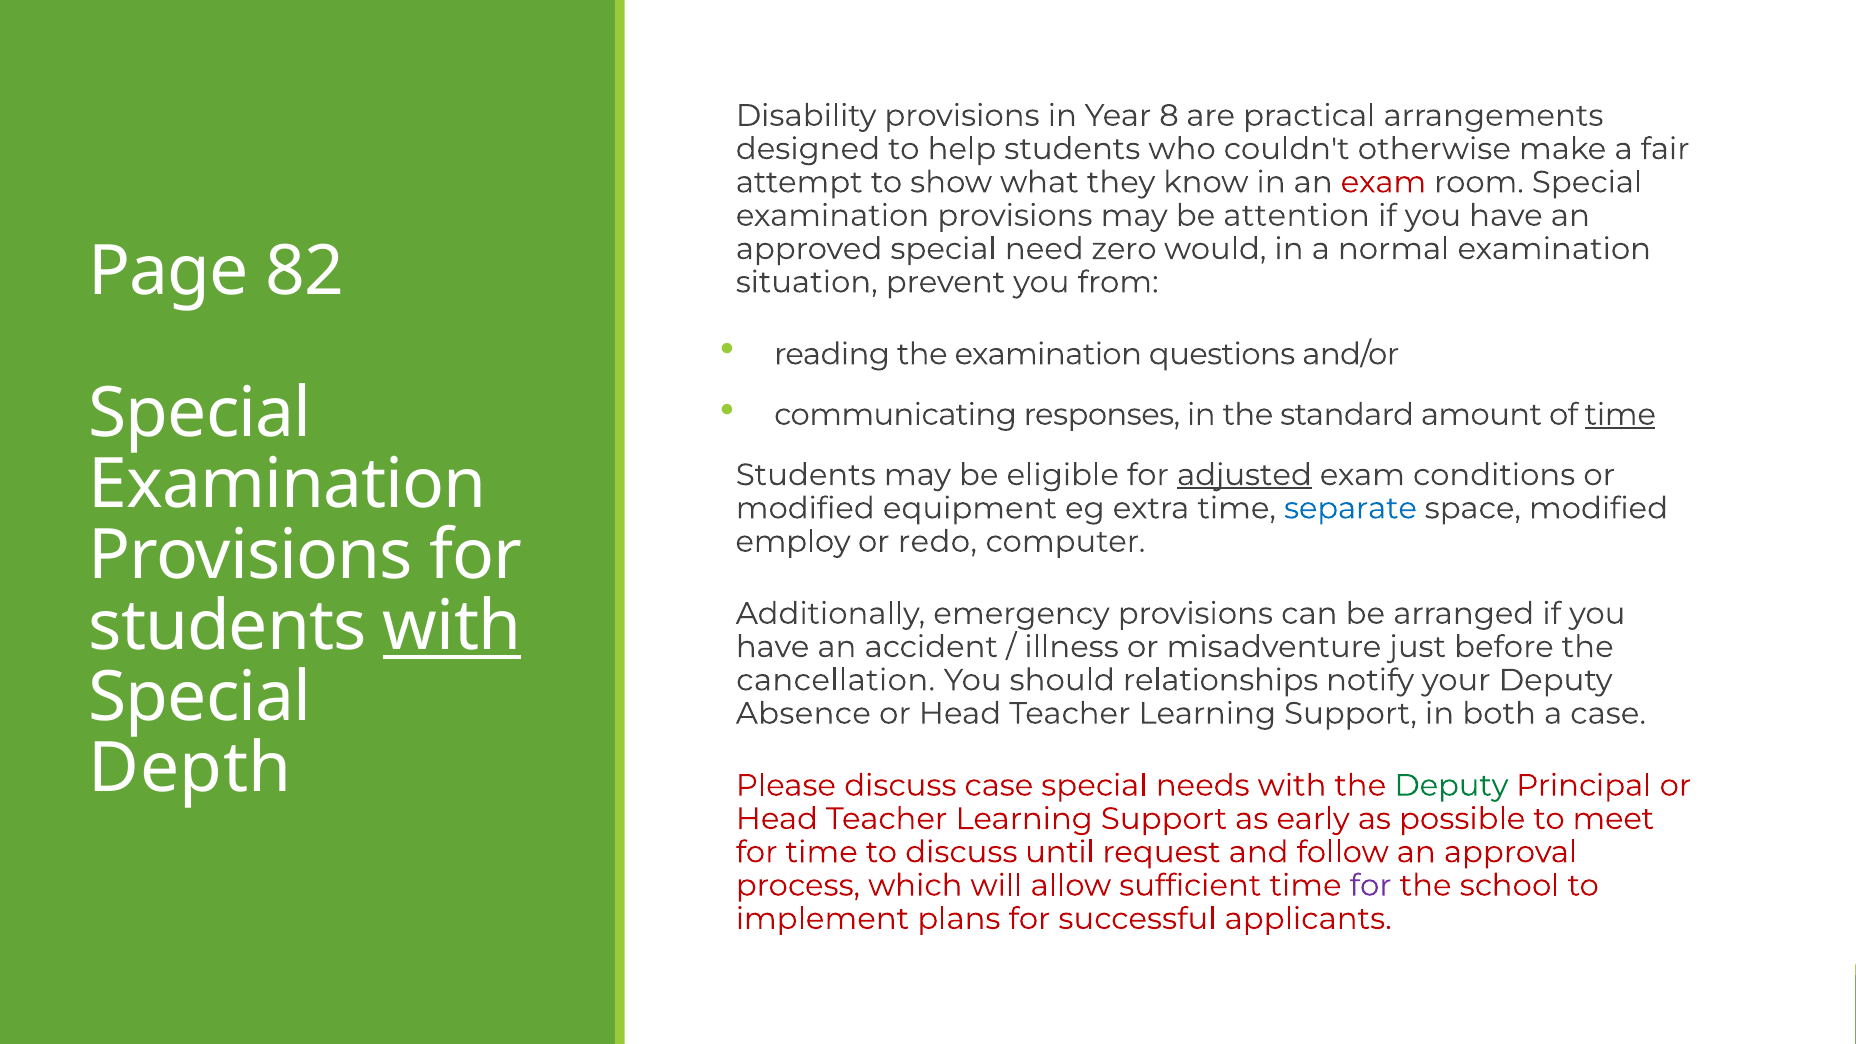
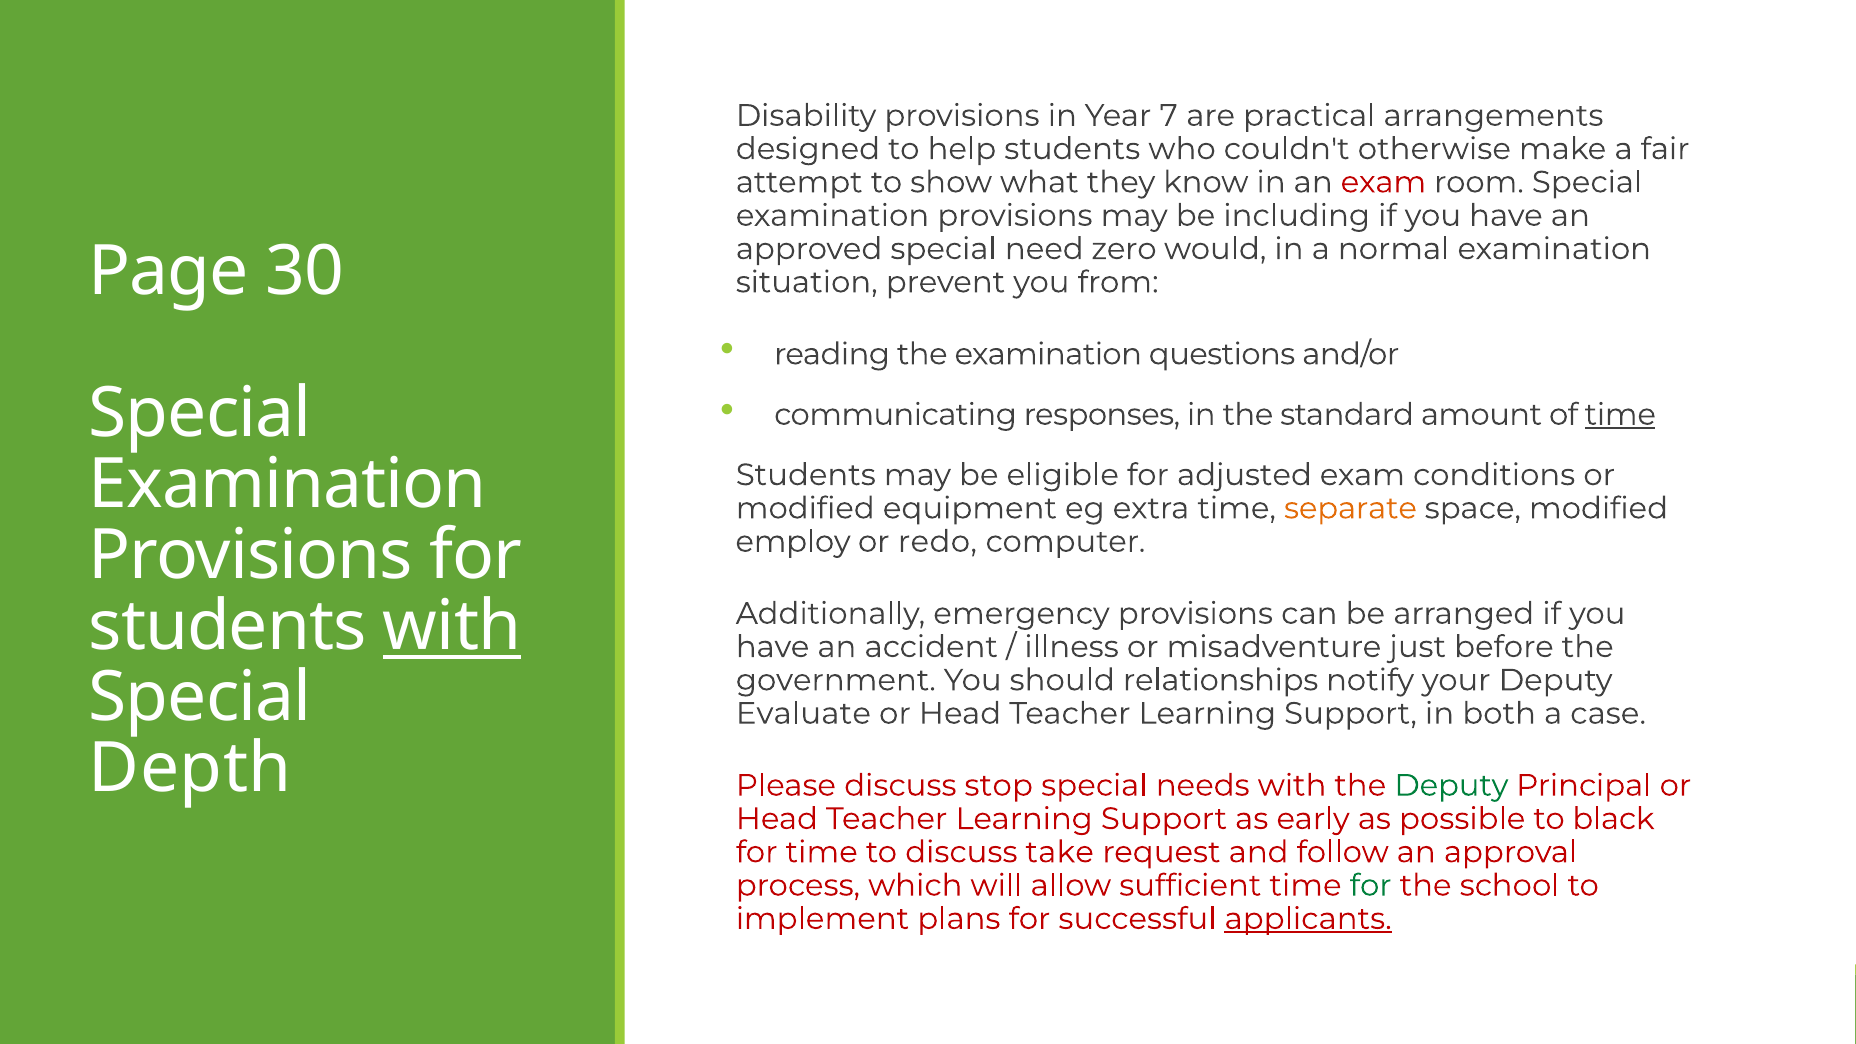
8: 8 -> 7 (1169, 116)
attention: attention -> including (1297, 216)
82: 82 -> 30 (305, 272)
adjusted underline: present -> none (1244, 475)
separate colour: blue -> orange (1350, 508)
cancellation: cancellation -> government (836, 680)
Absence: Absence -> Evaluate (803, 714)
discuss case: case -> stop (999, 785)
meet: meet -> black (1613, 819)
until: until -> take (1060, 852)
for colour: purple -> green (1371, 885)
applicants underline: none -> present (1308, 919)
